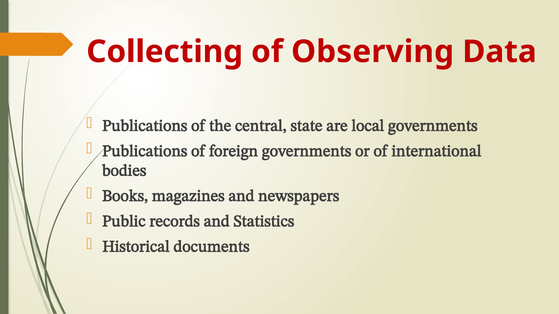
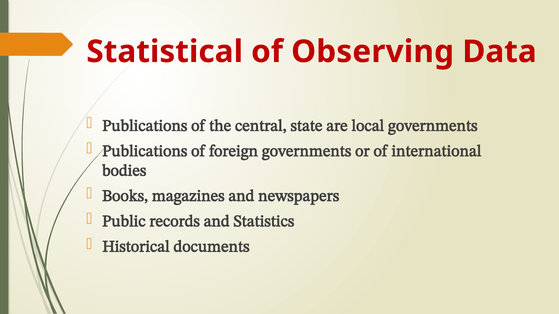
Collecting: Collecting -> Statistical (165, 52)
